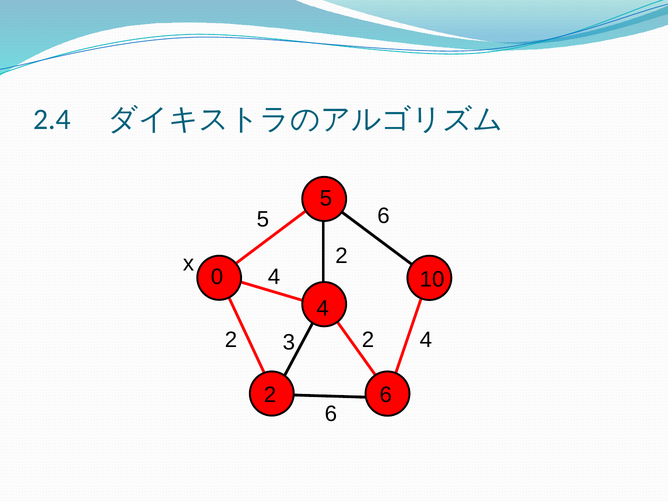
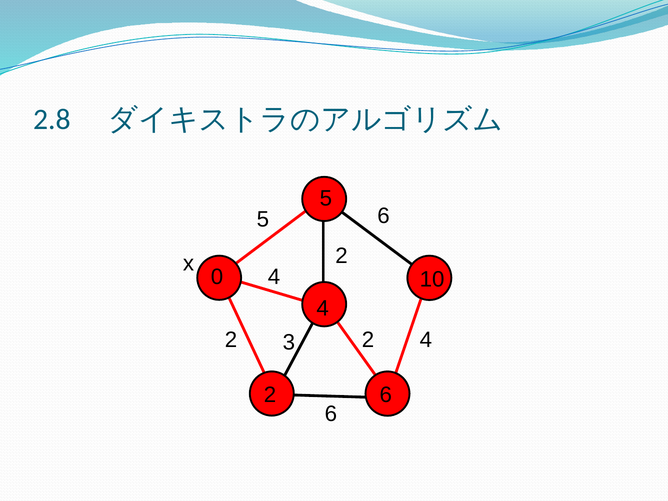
2.4: 2.4 -> 2.8 (52, 119)
